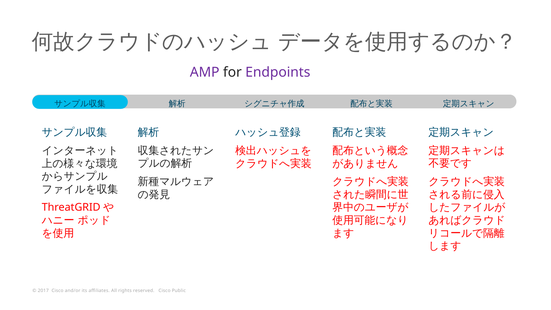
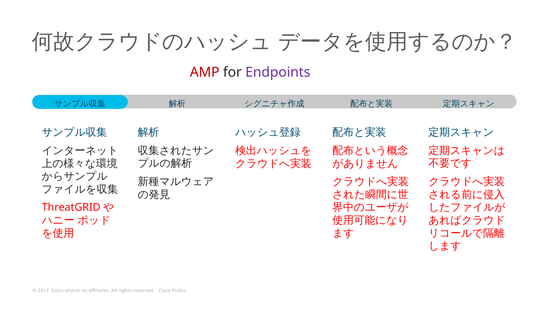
AMP colour: purple -> red (205, 72)
